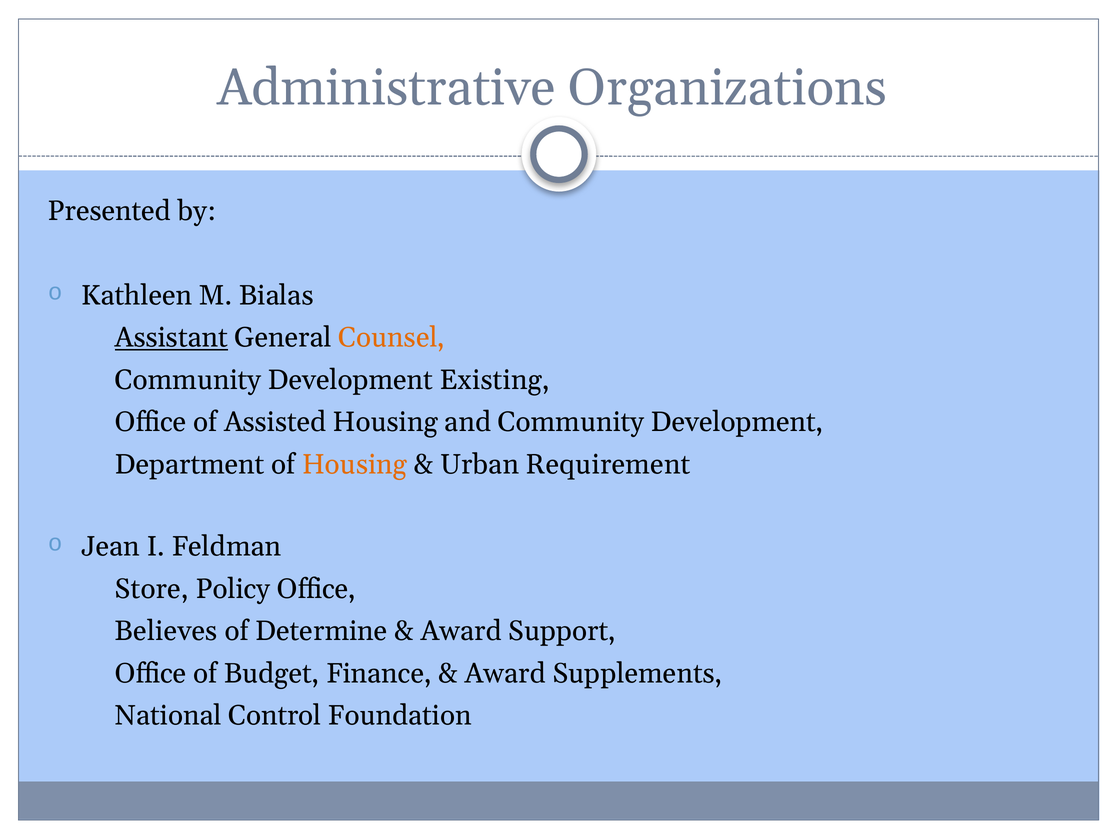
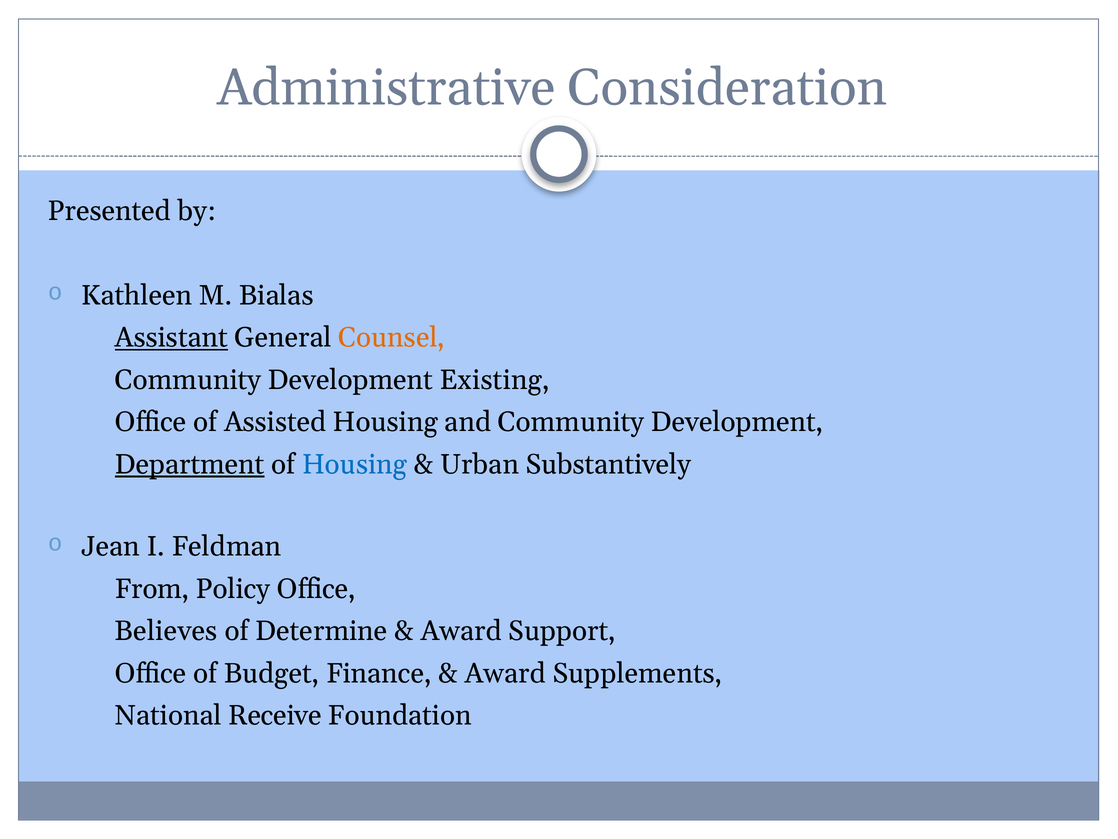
Organizations: Organizations -> Consideration (727, 88)
Department underline: none -> present (190, 464)
Housing colour: orange -> blue (355, 464)
Requirement: Requirement -> Substantively (608, 464)
Store: Store -> From (152, 588)
Control: Control -> Receive (275, 715)
